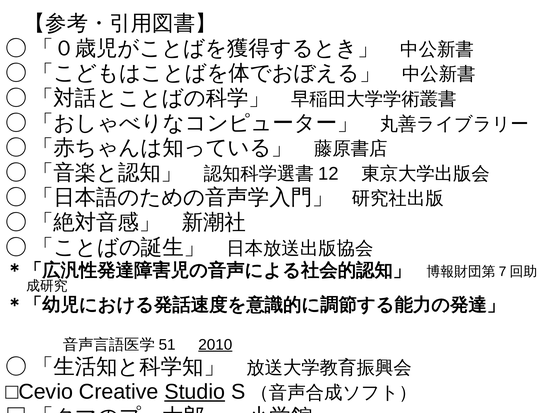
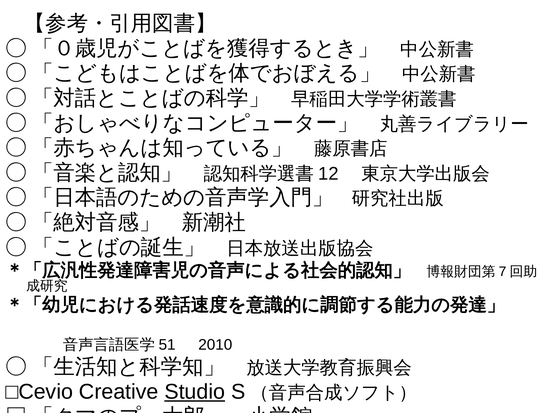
2010 underline: present -> none (215, 345)
